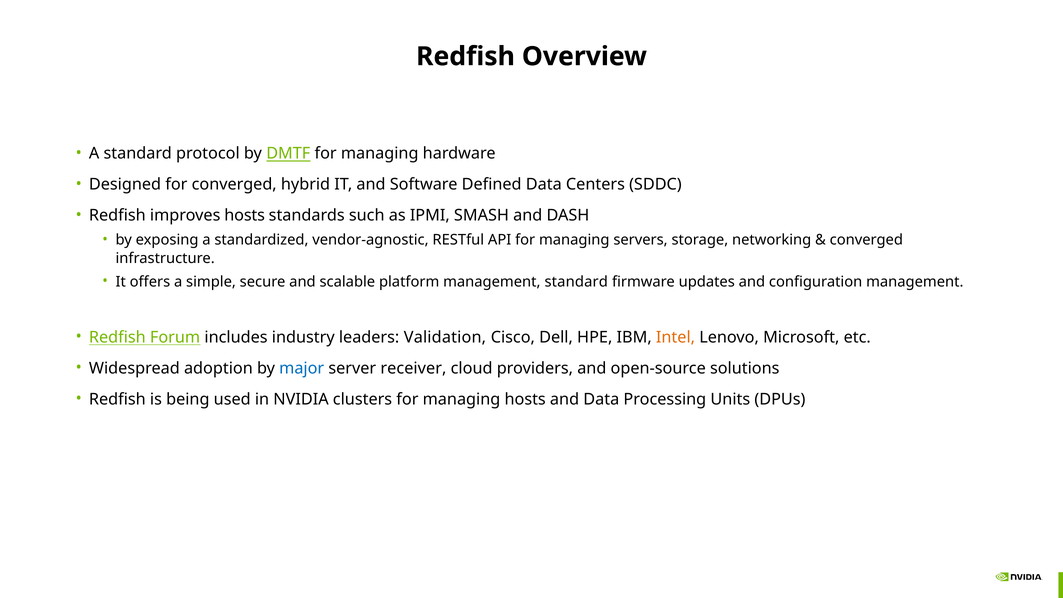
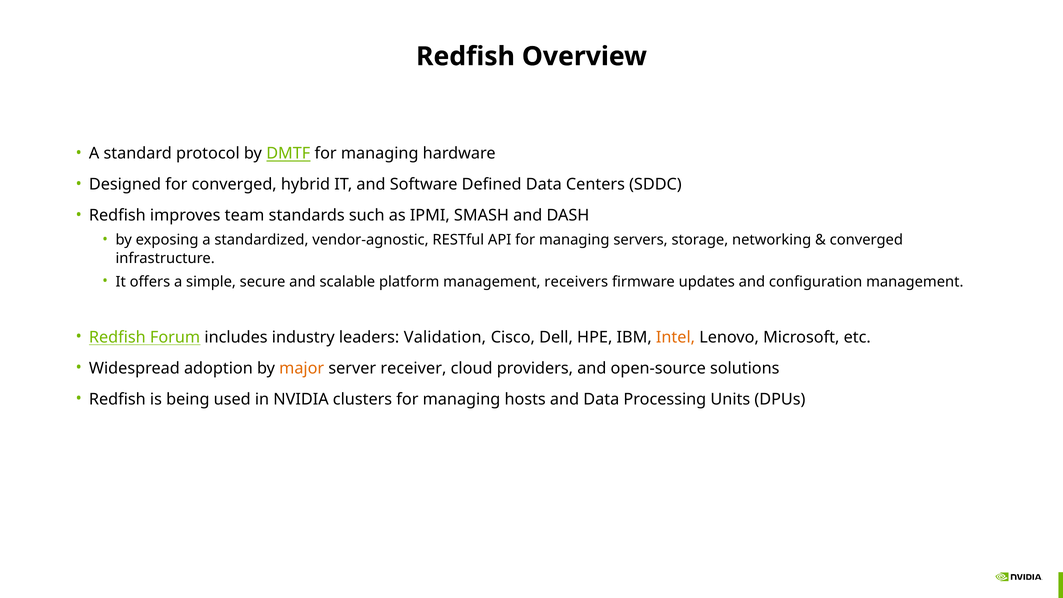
improves hosts: hosts -> team (245, 216)
management standard: standard -> receivers (576, 282)
major colour: blue -> orange (302, 368)
